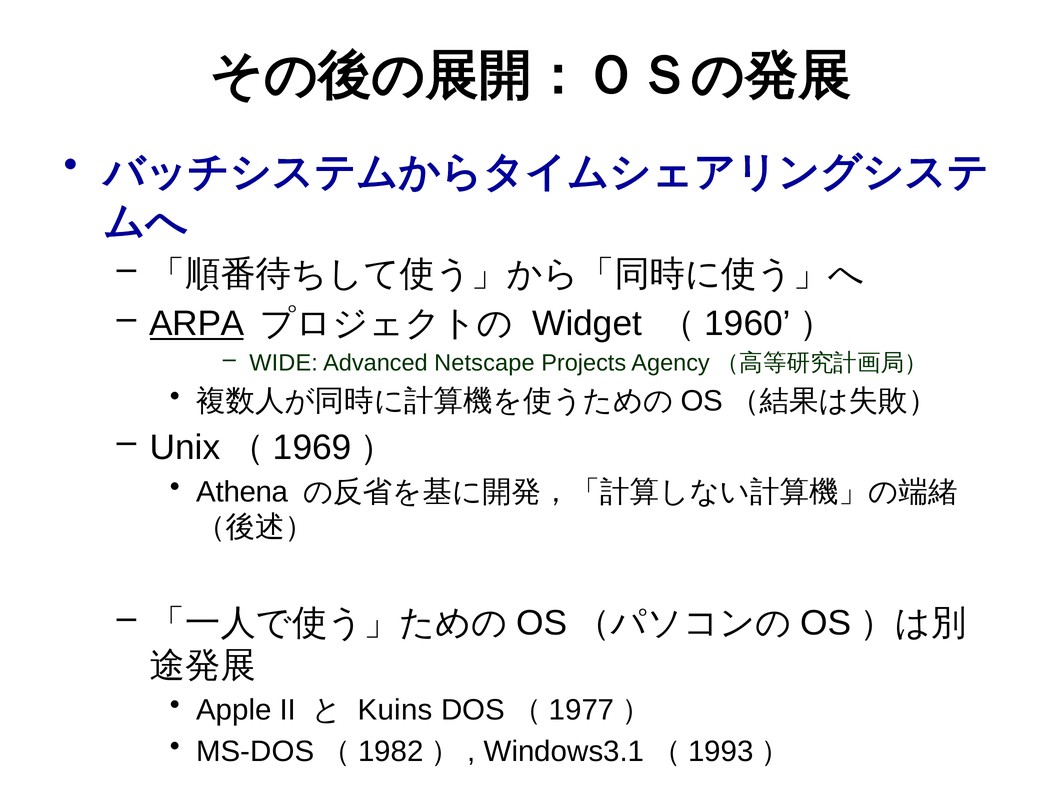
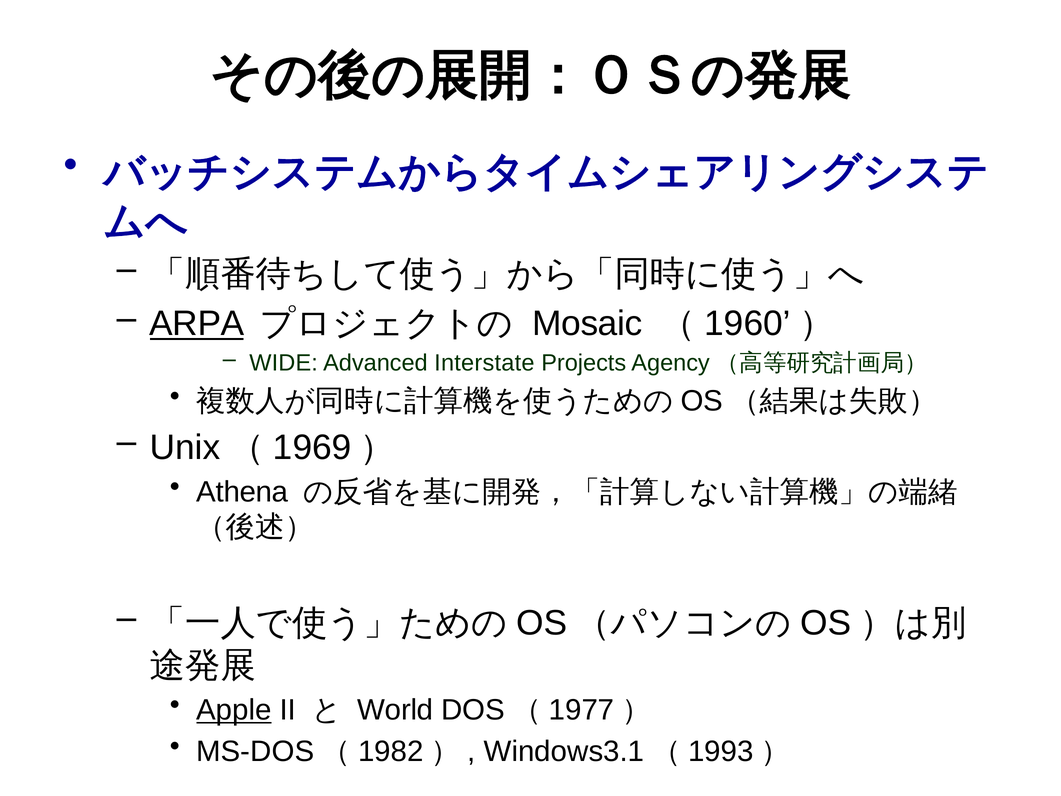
Widget: Widget -> Mosaic (587, 324)
Netscape: Netscape -> Interstate (484, 363)
Apple underline: none -> present (234, 710)
Kuins: Kuins -> World (395, 710)
